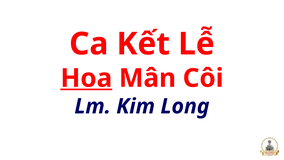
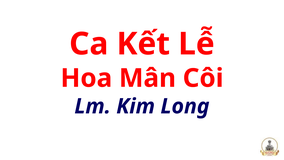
Hoa underline: present -> none (86, 78)
